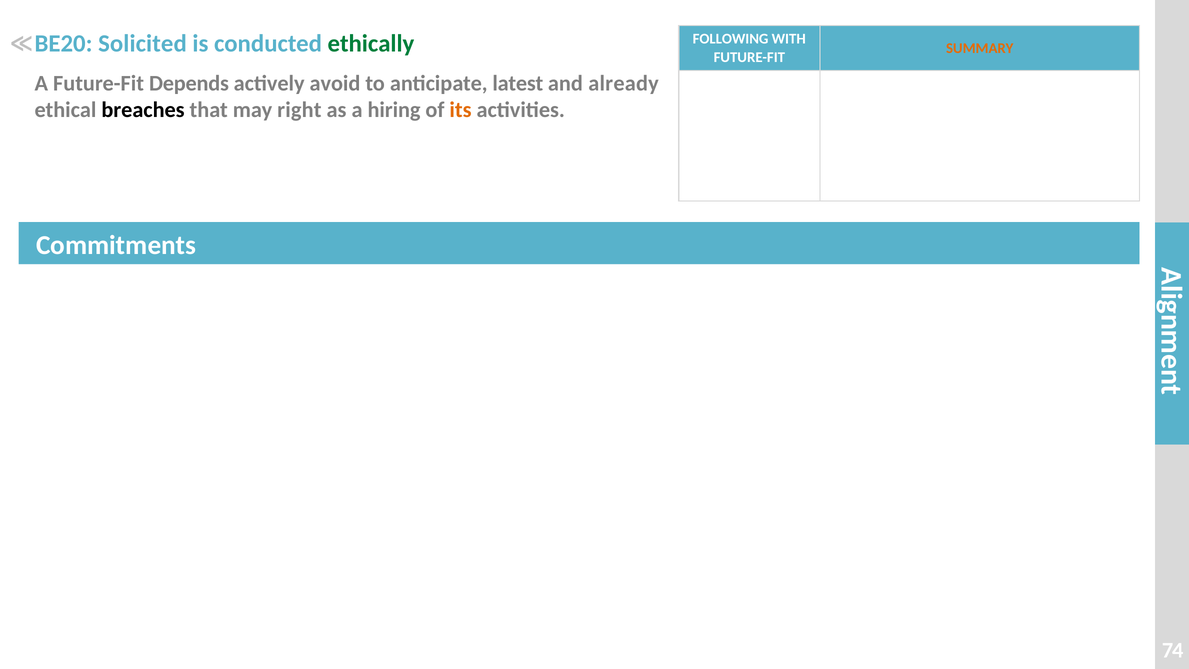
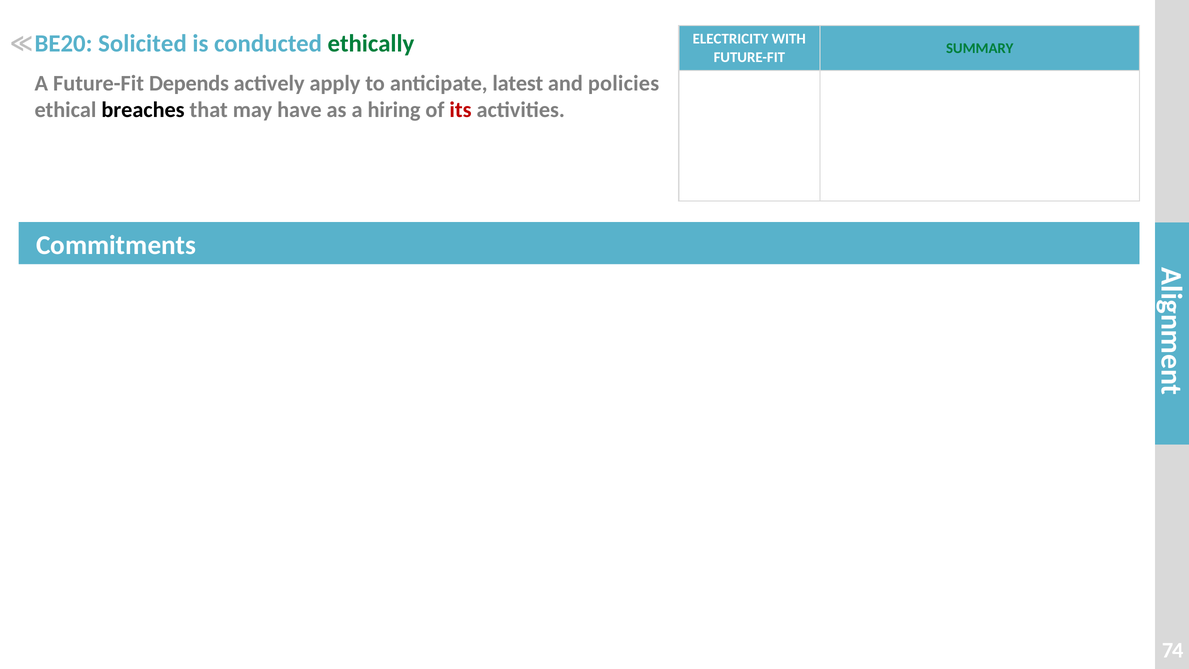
FOLLOWING: FOLLOWING -> ELECTRICITY (731, 39)
SUMMARY colour: orange -> green (980, 48)
avoid: avoid -> apply (335, 83)
already: already -> policies (624, 83)
right: right -> have (299, 110)
its colour: orange -> red (460, 110)
